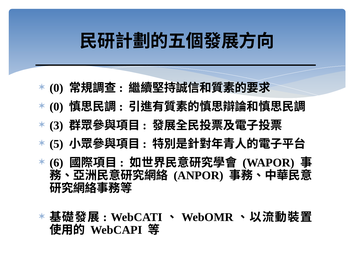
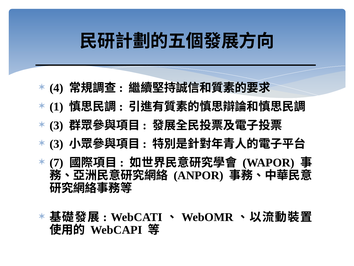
0: 0 -> 4 (56, 88)
0: 0 -> 1 (56, 107)
5: 5 -> 3 (56, 144)
6: 6 -> 7 (56, 162)
